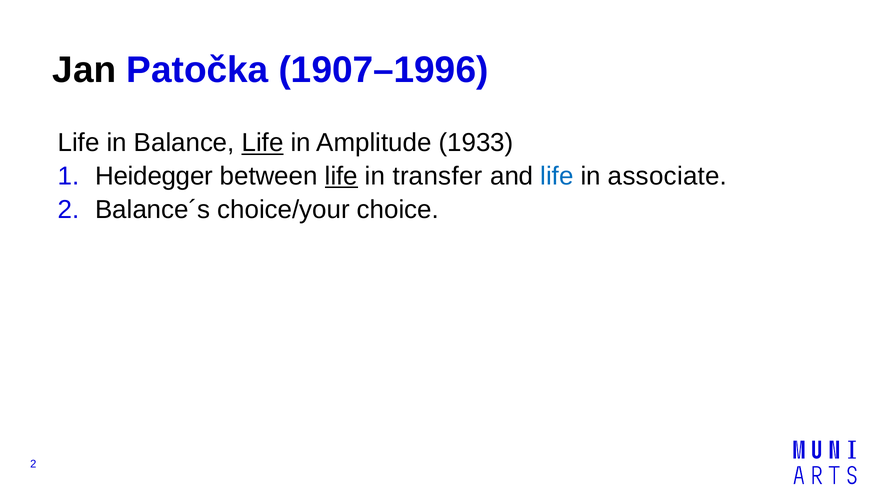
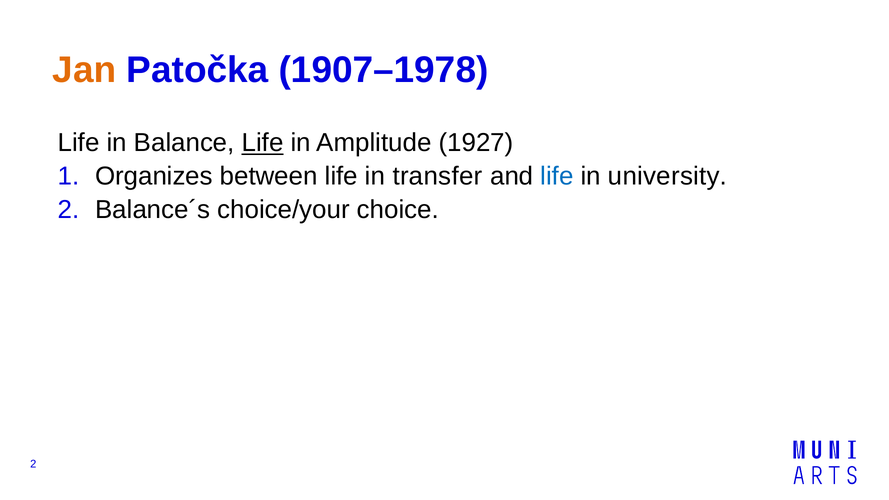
Jan colour: black -> orange (84, 70)
1907–1996: 1907–1996 -> 1907–1978 (384, 70)
1933: 1933 -> 1927 (476, 143)
Heidegger: Heidegger -> Organizes (154, 176)
life underline: present -> none (341, 176)
associate: associate -> university (668, 176)
